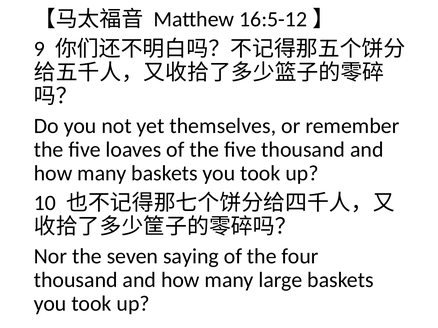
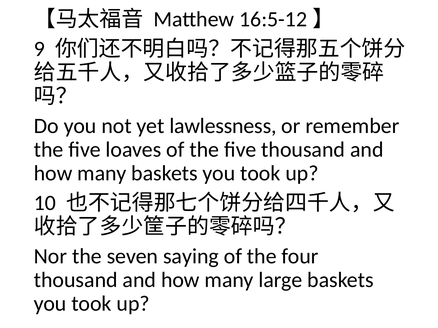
themselves: themselves -> lawlessness (223, 126)
